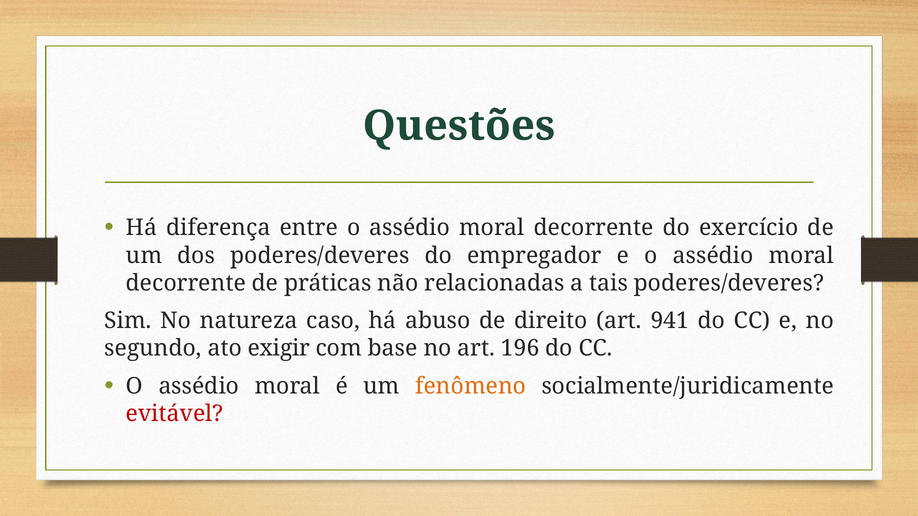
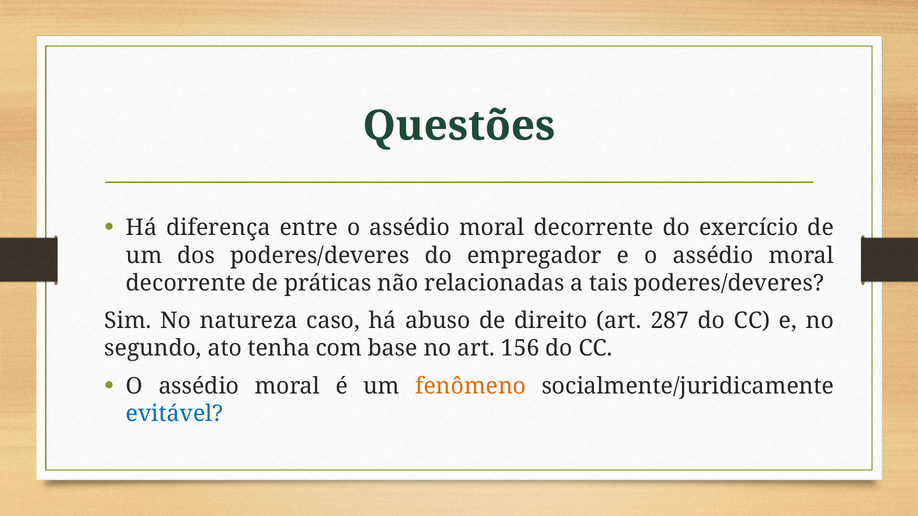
941: 941 -> 287 (670, 321)
exigir: exigir -> tenha (279, 349)
196: 196 -> 156 (520, 349)
evitável colour: red -> blue (175, 414)
